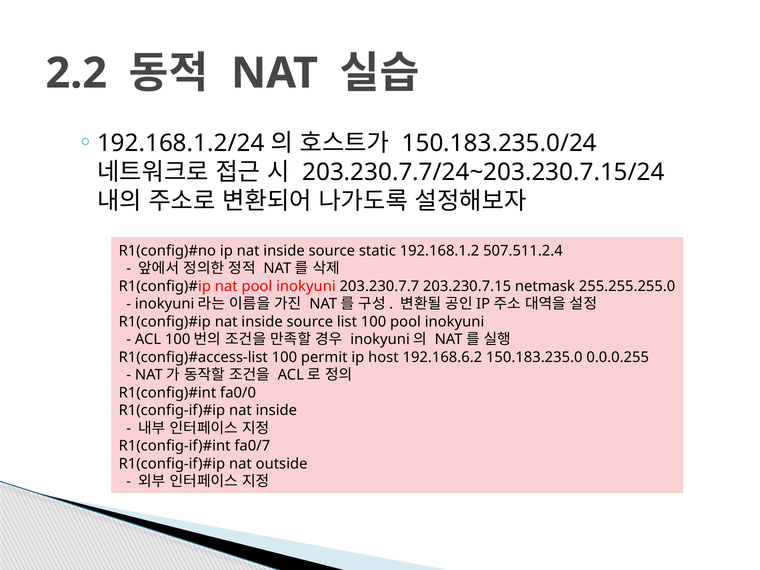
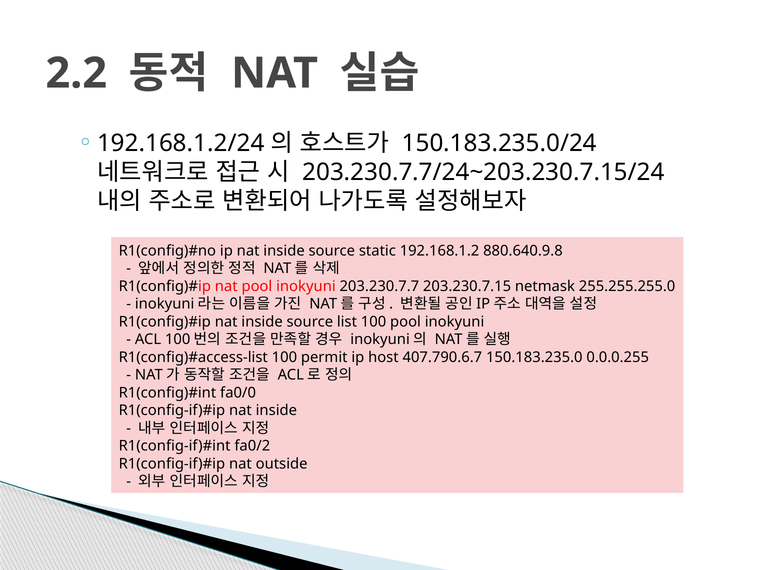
507.511.2.4: 507.511.2.4 -> 880.640.9.8 (523, 251)
192.168.6.2: 192.168.6.2 -> 407.790.6.7 (442, 357)
fa0/7: fa0/7 -> fa0/2 (252, 446)
